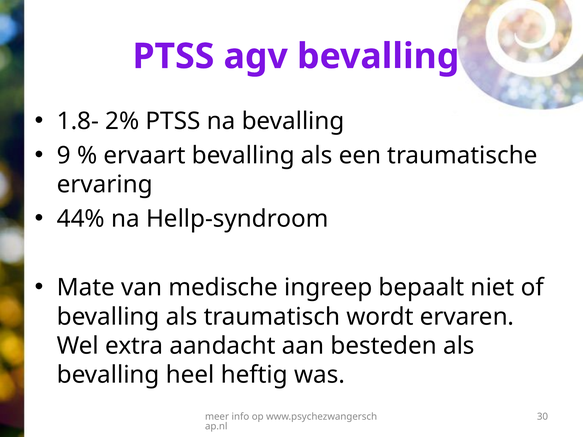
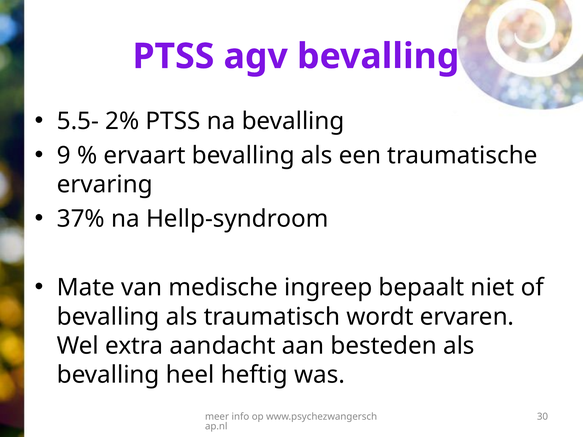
1.8-: 1.8- -> 5.5- (78, 121)
44%: 44% -> 37% (81, 219)
